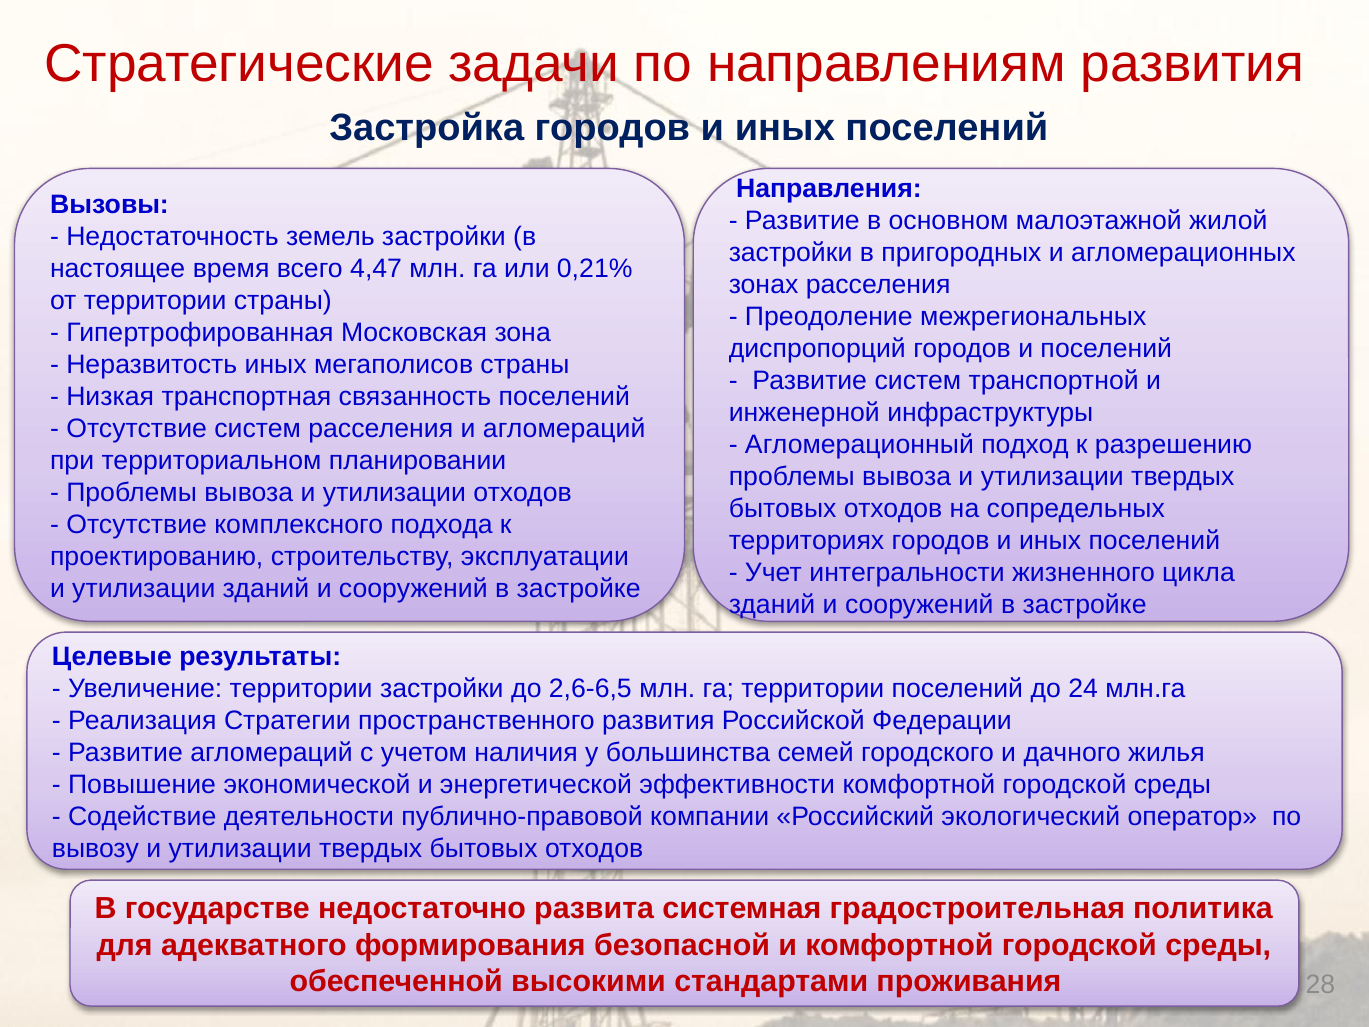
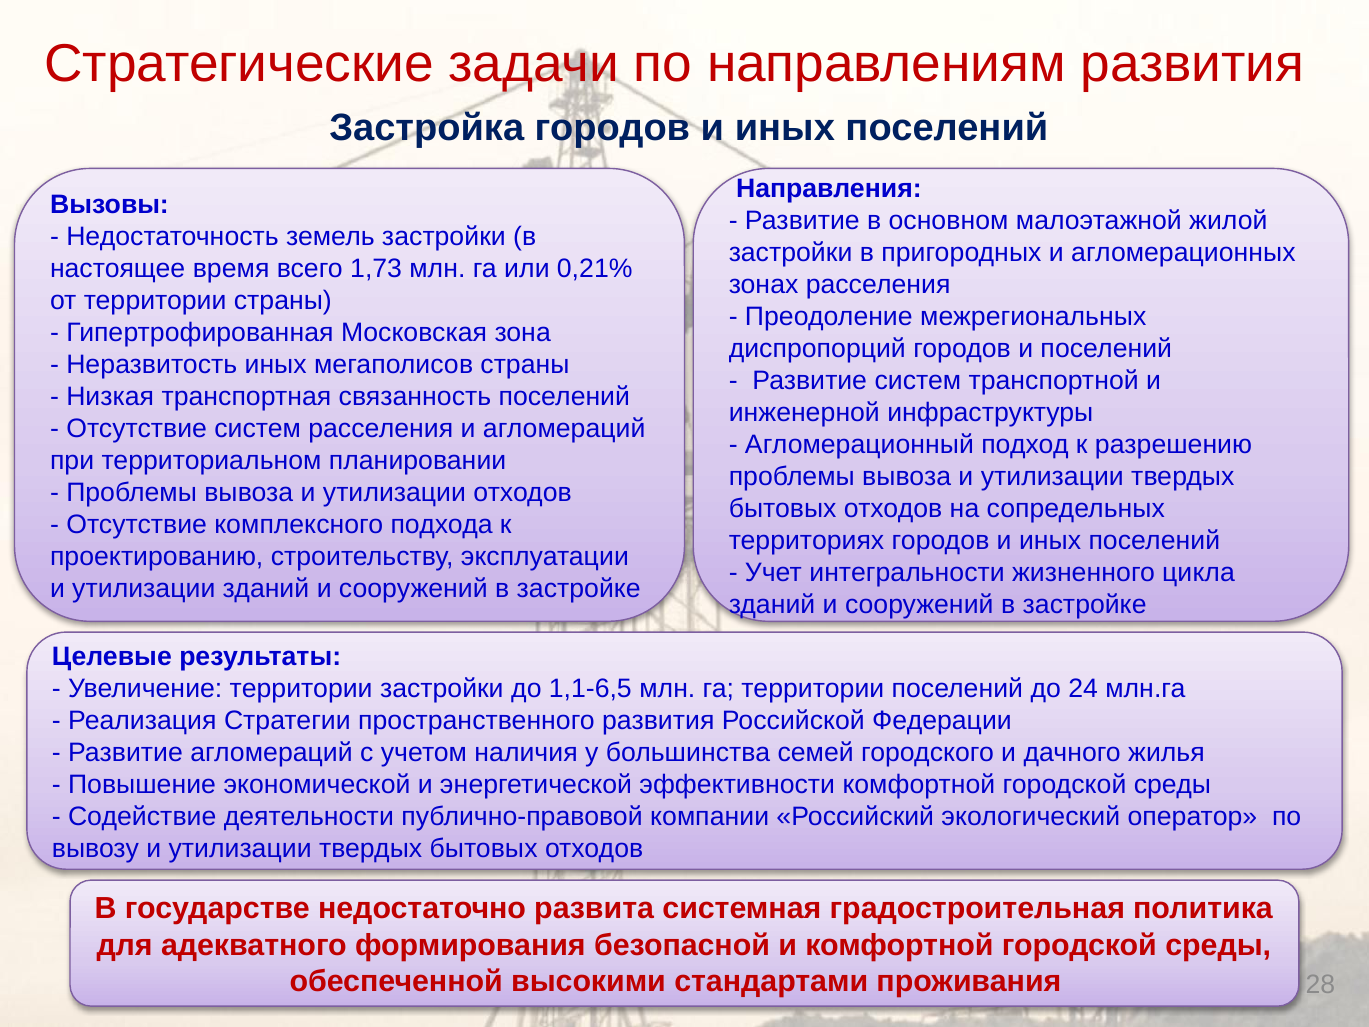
4,47: 4,47 -> 1,73 (376, 269)
2,6-6,5: 2,6-6,5 -> 1,1-6,5 (590, 688)
